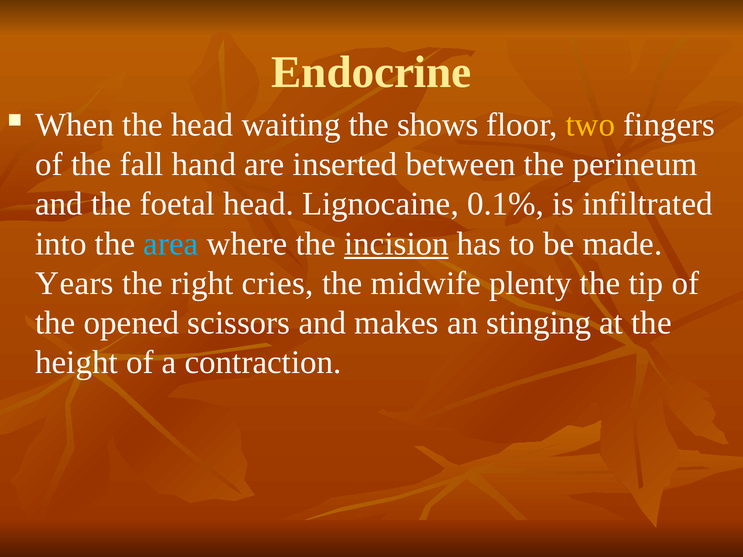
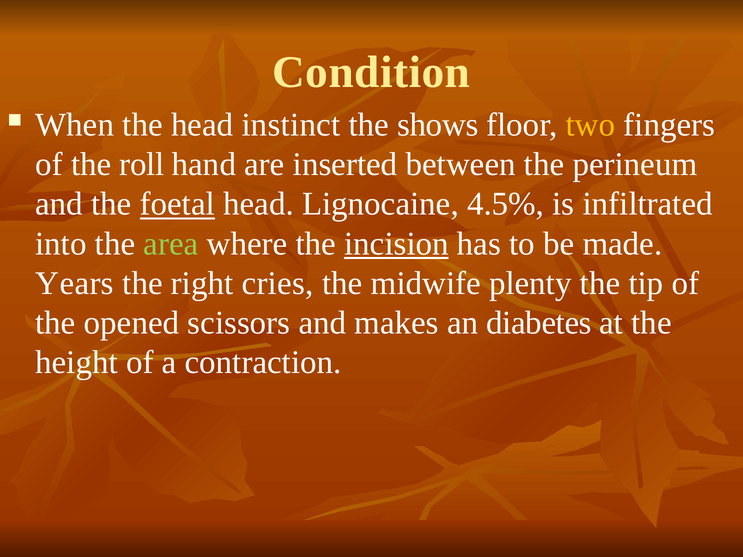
Endocrine: Endocrine -> Condition (371, 72)
waiting: waiting -> instinct (291, 125)
fall: fall -> roll (142, 165)
foetal underline: none -> present (177, 204)
0.1%: 0.1% -> 4.5% (506, 204)
area colour: light blue -> light green (171, 244)
stinging: stinging -> diabetes (539, 323)
